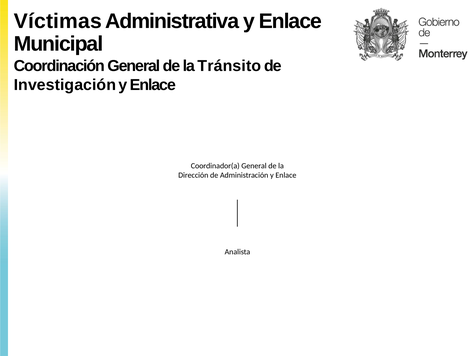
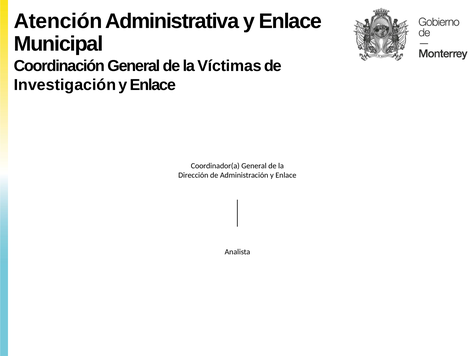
Víctimas: Víctimas -> Atención (58, 21)
Tránsito: Tránsito -> Víctimas (230, 66)
